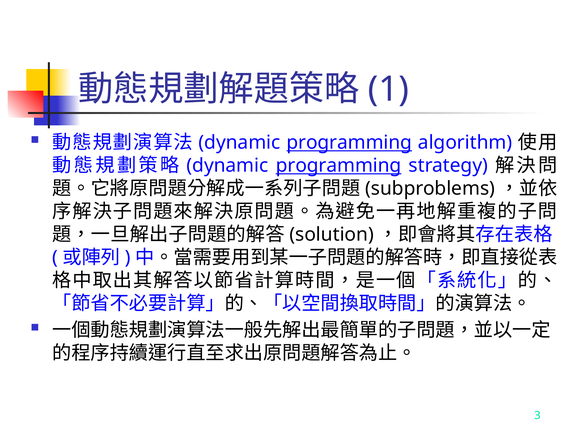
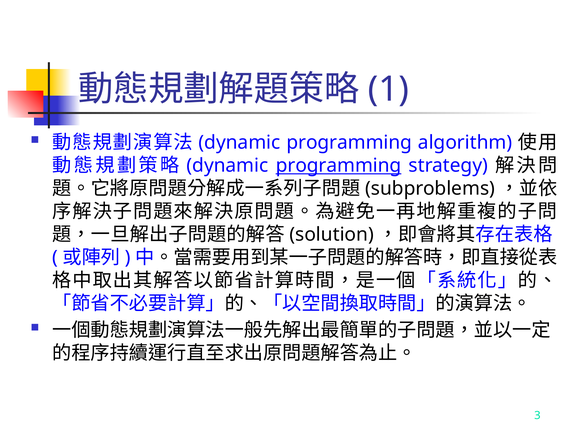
programming underline: present -> none (349, 143)
